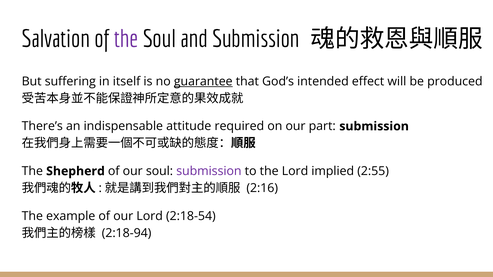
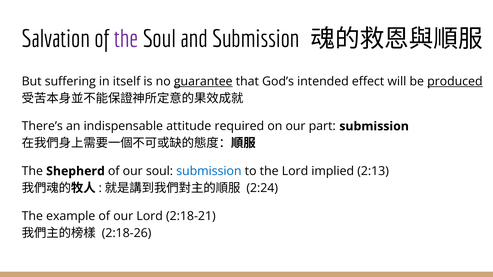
produced underline: none -> present (455, 81)
submission colour: purple -> blue (209, 171)
2:55: 2:55 -> 2:13 (373, 171)
2:16: 2:16 -> 2:24 (262, 188)
2:18-54: 2:18-54 -> 2:18-21 (191, 216)
2:18-94: 2:18-94 -> 2:18-26 (127, 233)
